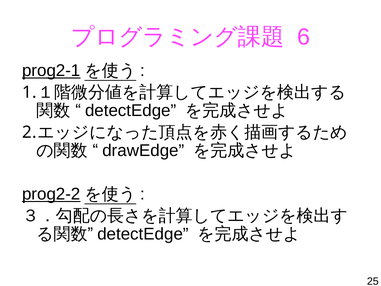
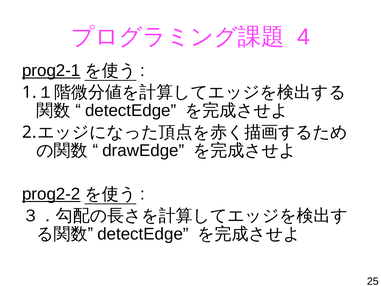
6: 6 -> 4 (304, 37)
